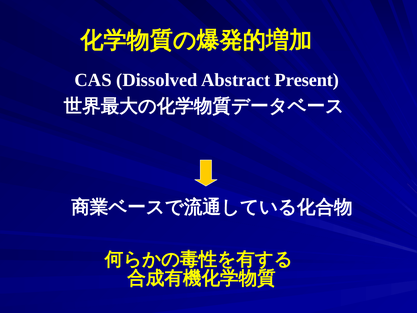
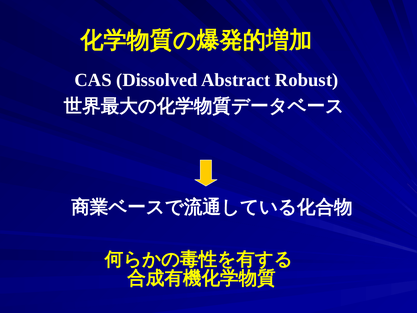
Present: Present -> Robust (307, 80)
